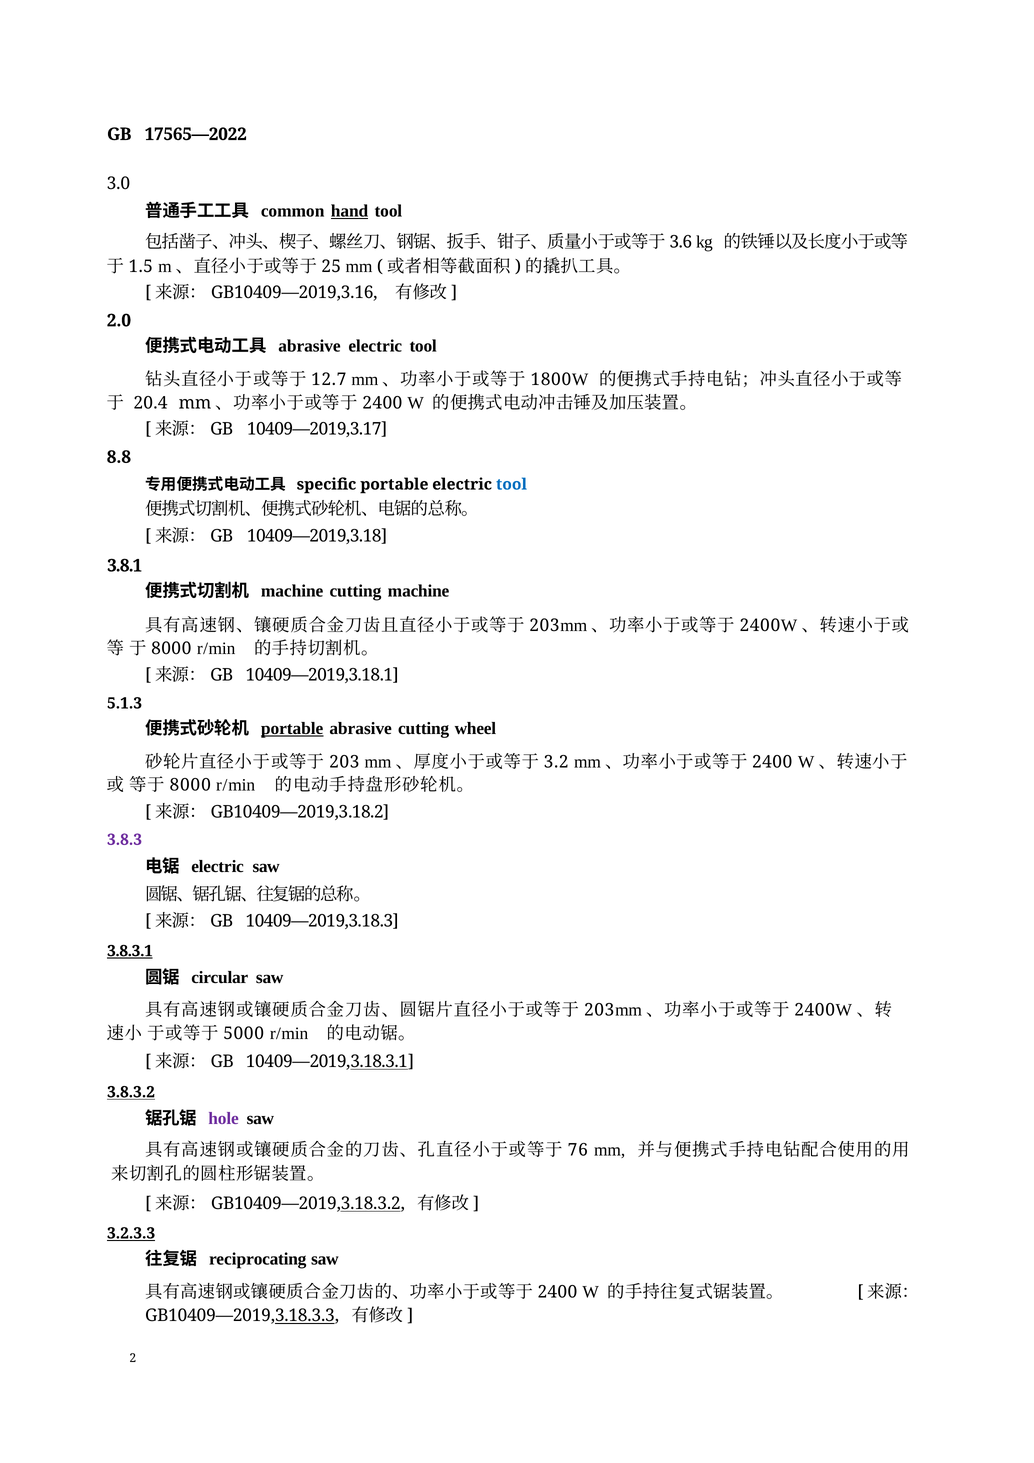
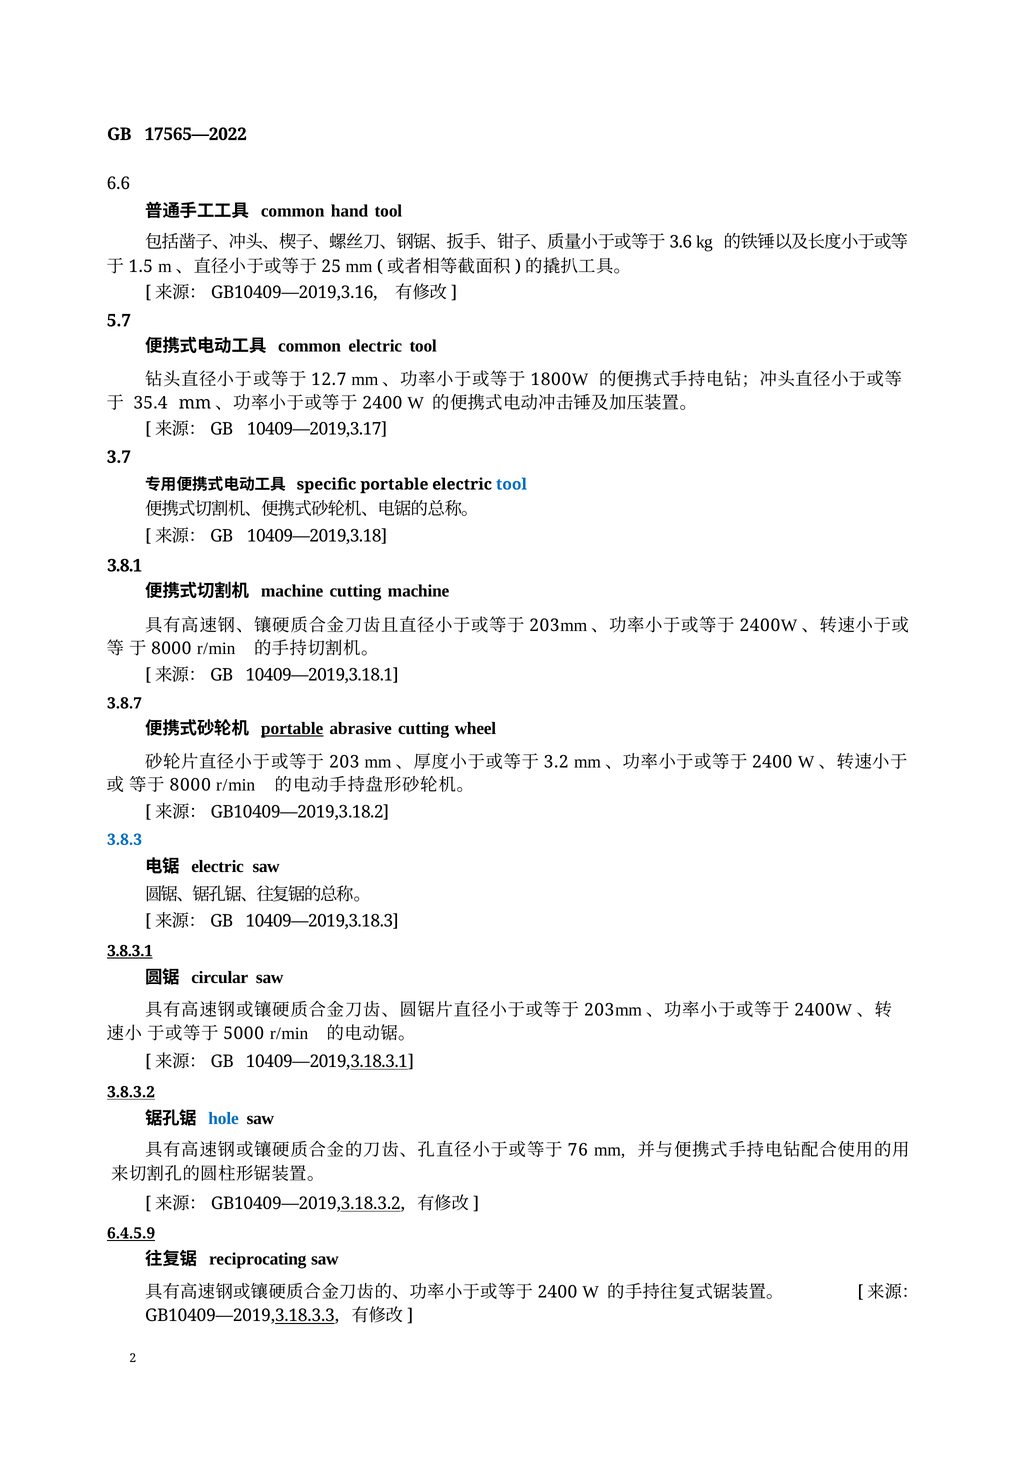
3.0: 3.0 -> 6.6 (118, 183)
hand underline: present -> none (350, 211)
2.0: 2.0 -> 5.7 (119, 321)
abrasive: abrasive -> common (310, 346)
20.4: 20.4 -> 35.4 (150, 403)
8.8: 8.8 -> 3.7 (119, 457)
5.1.3: 5.1.3 -> 3.8.7 (124, 703)
3.8.3 colour: purple -> blue (124, 840)
hole colour: purple -> blue (224, 1119)
3.2.3.3: 3.2.3.3 -> 6.4.5.9 (131, 1234)
